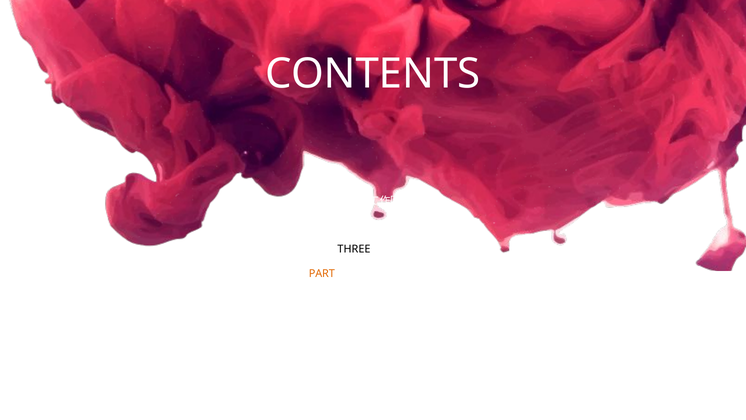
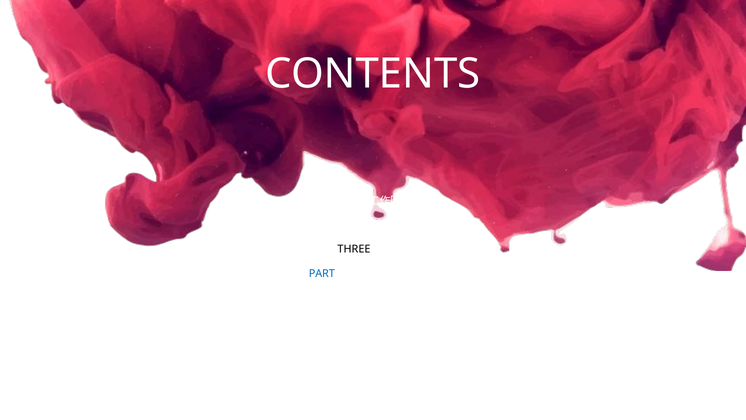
PART colour: orange -> blue (322, 273)
